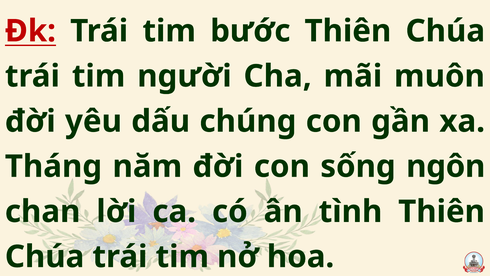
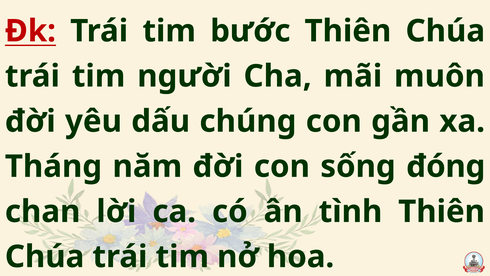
ngôn: ngôn -> đóng (446, 166)
